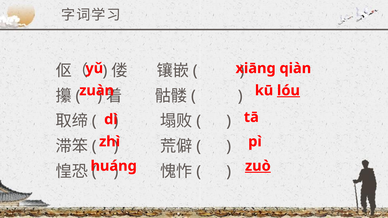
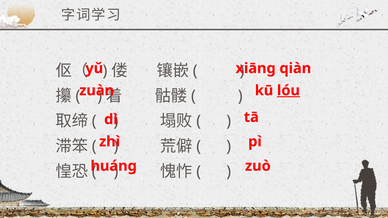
zuò underline: present -> none (258, 166)
